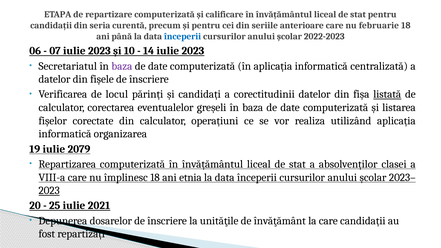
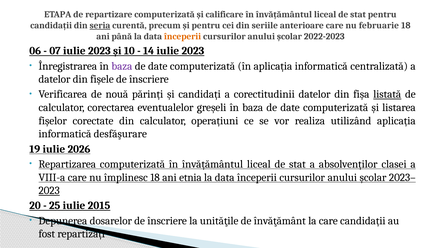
seria underline: none -> present (100, 25)
începerii colour: blue -> orange (183, 36)
Secretariatul: Secretariatul -> Înregistrarea (68, 66)
locul: locul -> nouă (117, 94)
organizarea: organizarea -> desfăşurare (120, 134)
2079: 2079 -> 2026 (79, 149)
2021: 2021 -> 2015 (99, 206)
